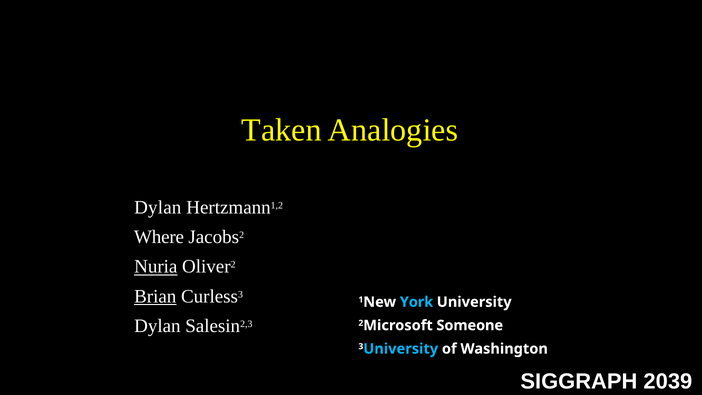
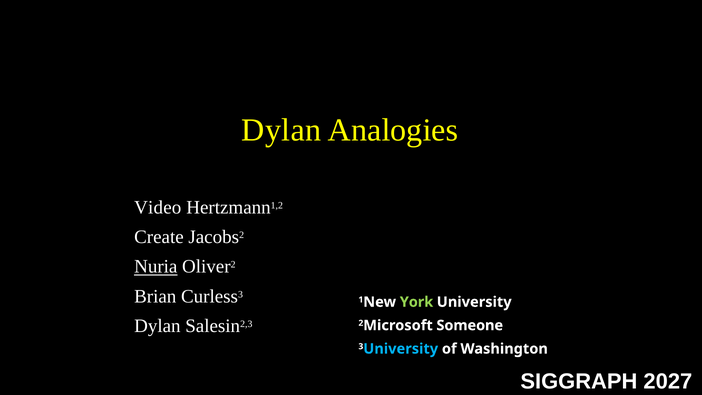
Taken: Taken -> Dylan (281, 130)
Dylan: Dylan -> Video (158, 207)
Where: Where -> Create (159, 237)
Brian underline: present -> none (155, 296)
York colour: light blue -> light green (416, 302)
2039: 2039 -> 2027 (668, 382)
